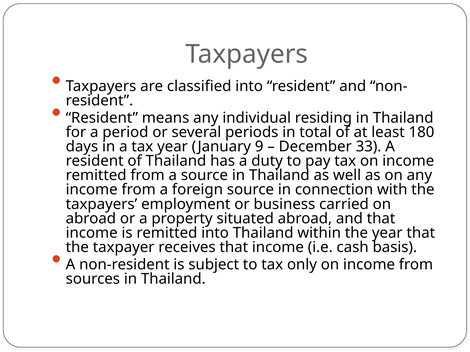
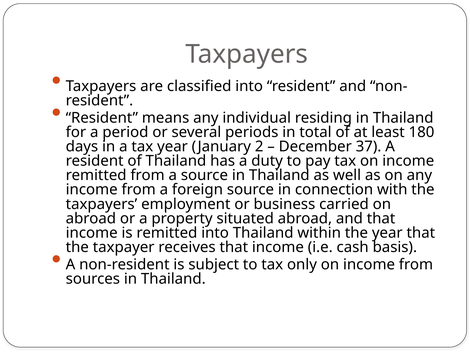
9: 9 -> 2 (259, 147)
33: 33 -> 37 (369, 147)
